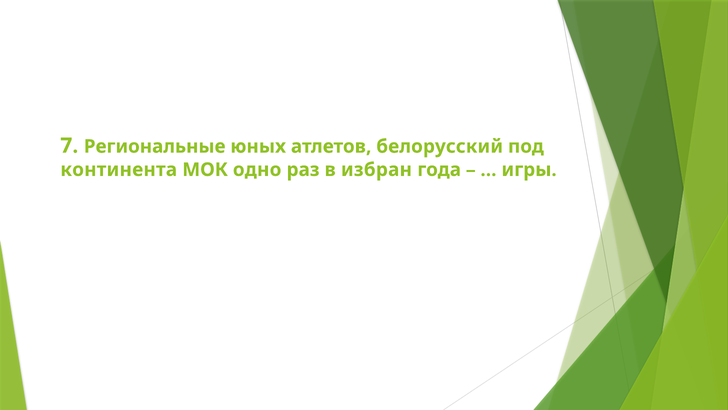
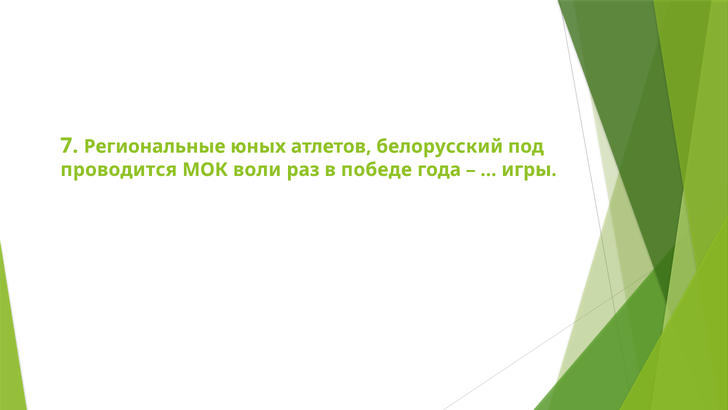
континента: континента -> проводится (119, 170)
одно: одно -> воли (257, 170)
избран: избран -> победе (376, 170)
